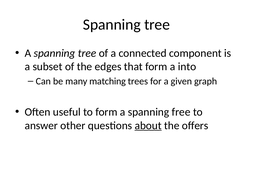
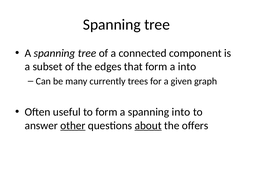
matching: matching -> currently (108, 81)
spanning free: free -> into (181, 112)
other underline: none -> present (73, 125)
